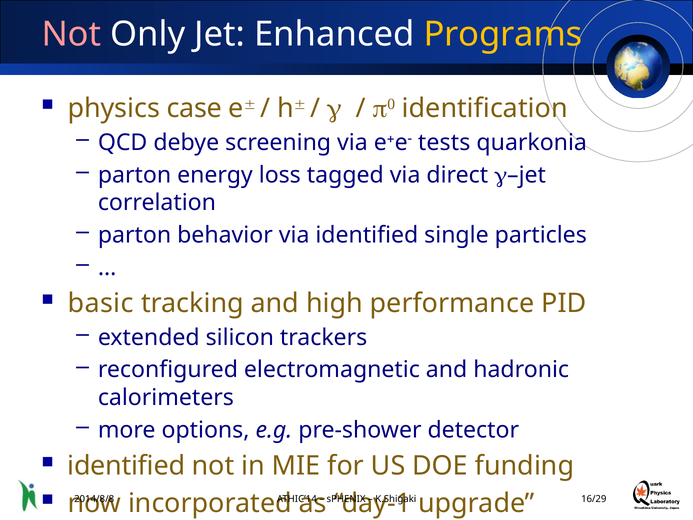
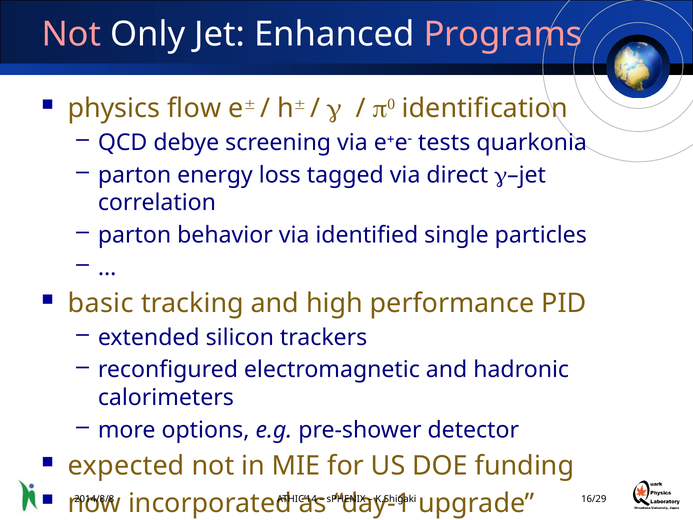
Programs colour: yellow -> pink (503, 34)
case: case -> flow (194, 108)
identified: identified -> expected (126, 465)
